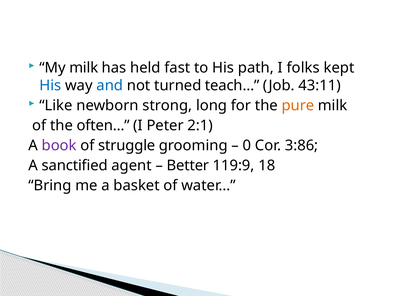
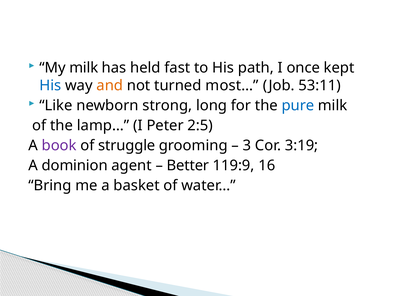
folks: folks -> once (303, 68)
and colour: blue -> orange (110, 86)
teach…: teach… -> most… (232, 86)
43:11: 43:11 -> 53:11 (320, 86)
pure colour: orange -> blue (298, 106)
often…: often… -> lamp… (103, 126)
2:1: 2:1 -> 2:5 (200, 126)
0: 0 -> 3 (247, 146)
3:86: 3:86 -> 3:19 (302, 146)
sanctified: sanctified -> dominion (75, 166)
18: 18 -> 16 (267, 166)
